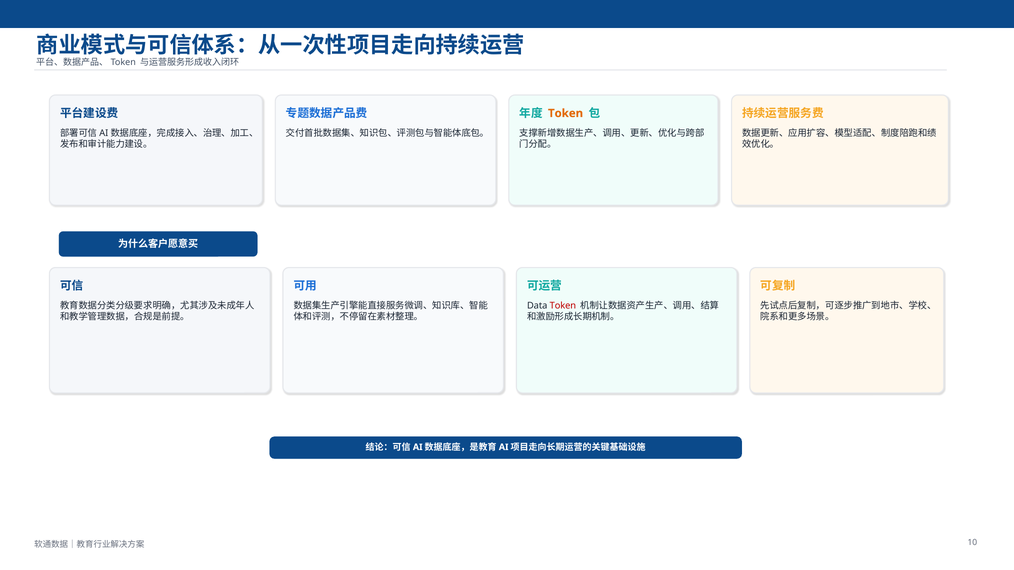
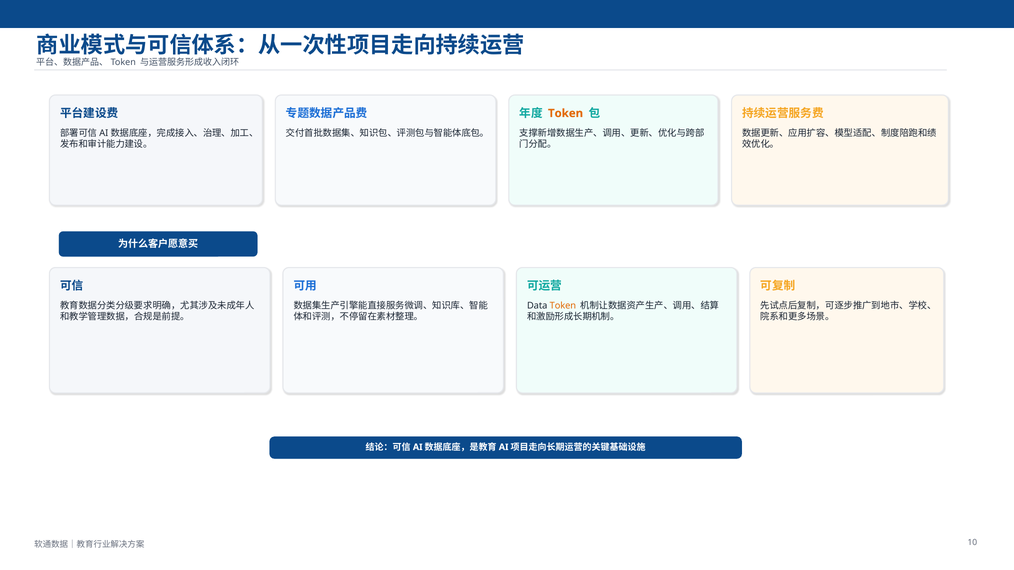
Token colour: red -> orange (563, 306)
